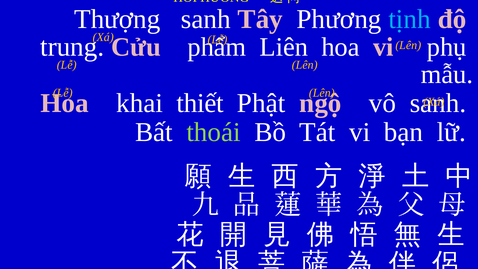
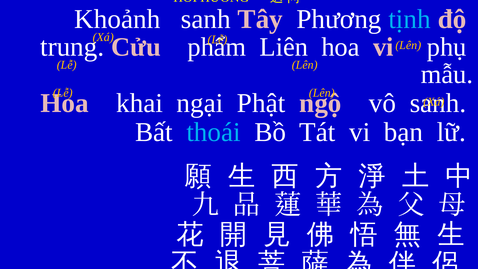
Thượng: Thượng -> Khoảnh (117, 19)
thiết: thiết -> ngại (200, 103)
thoái colour: light green -> light blue (214, 132)
